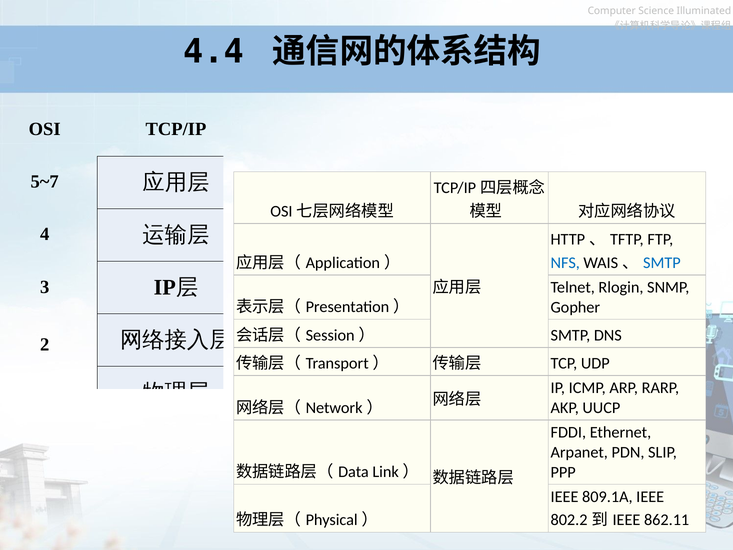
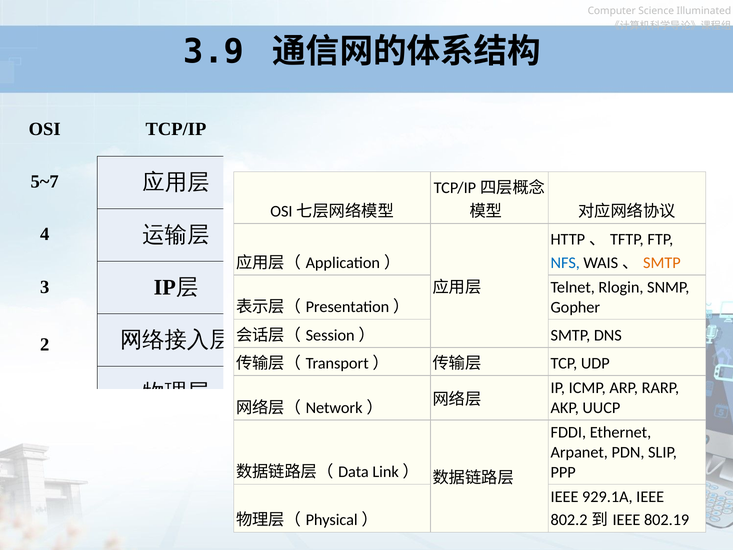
4.4: 4.4 -> 3.9 (214, 52)
SMTP colour: blue -> orange (662, 263)
809.1A: 809.1A -> 929.1A (607, 497)
862.11: 862.11 -> 802.19 (667, 520)
